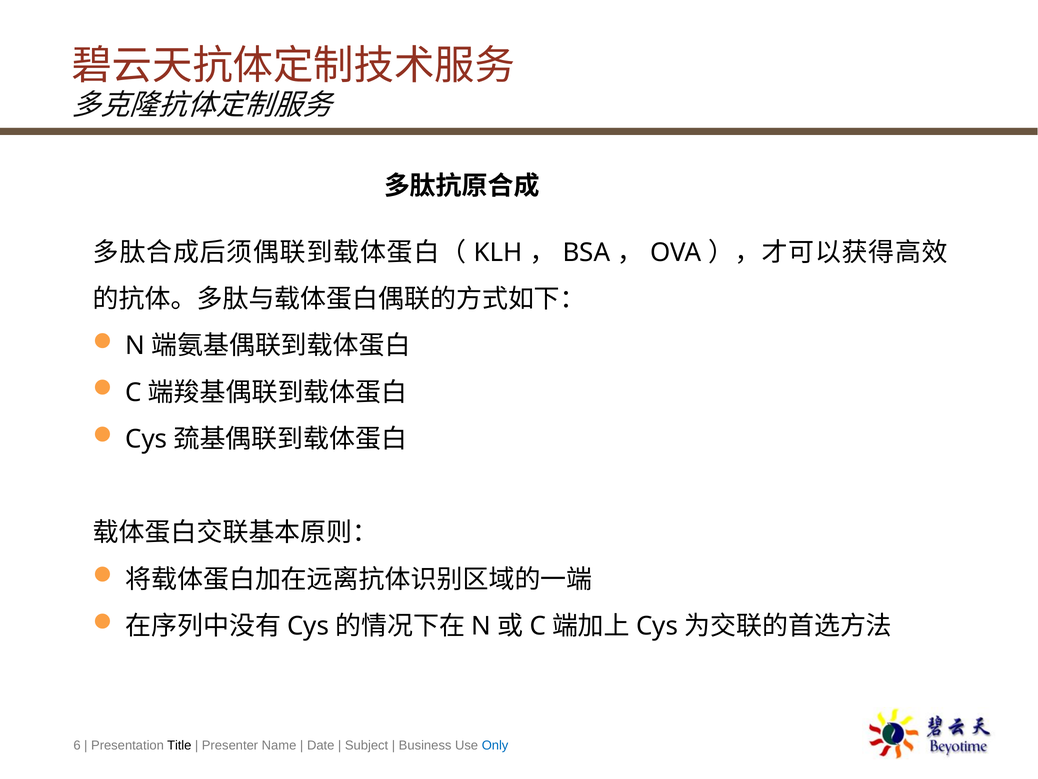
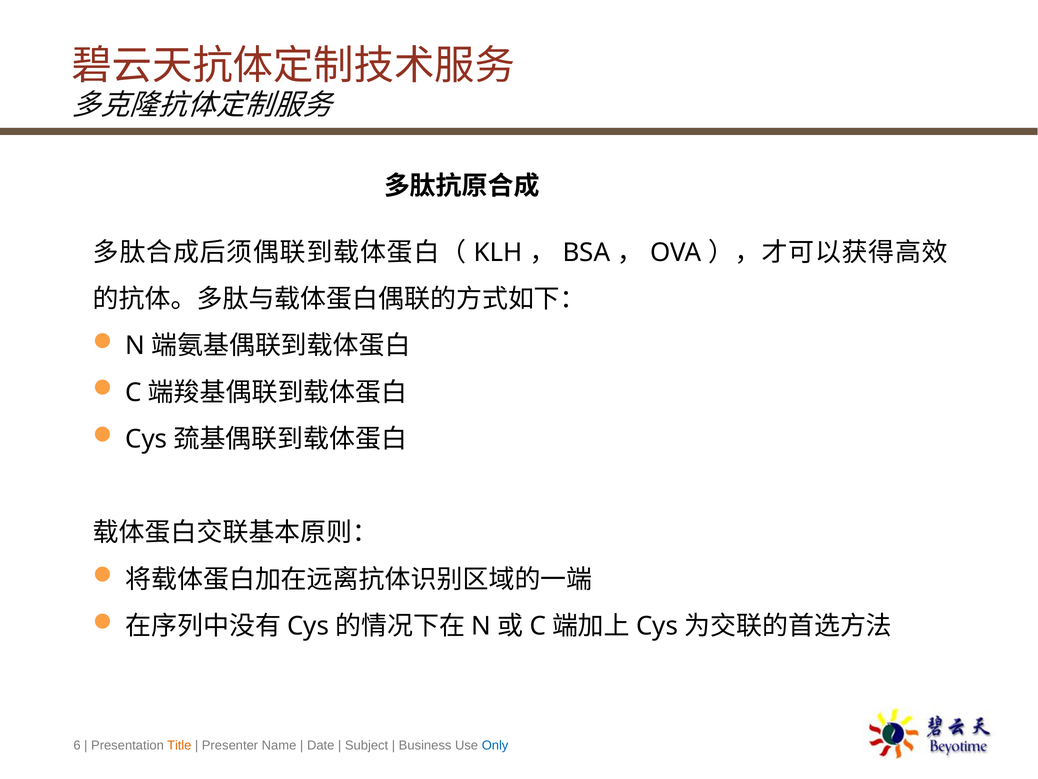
Title colour: black -> orange (179, 745)
